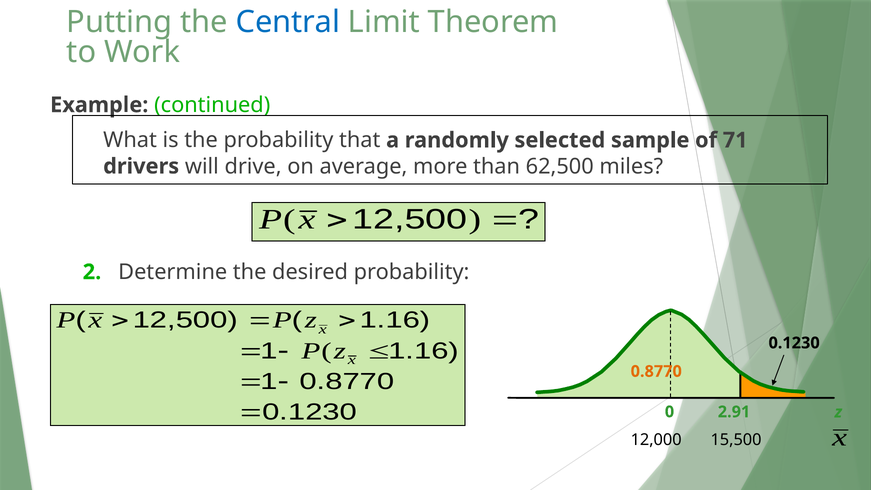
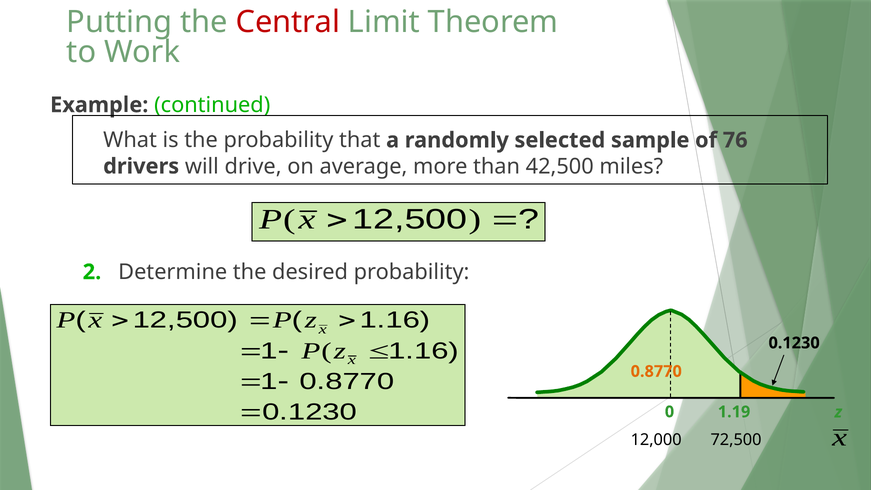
Central colour: blue -> red (288, 22)
71: 71 -> 76 (735, 140)
62,500: 62,500 -> 42,500 (560, 166)
2.91: 2.91 -> 1.19 (734, 412)
15,500: 15,500 -> 72,500 (736, 440)
